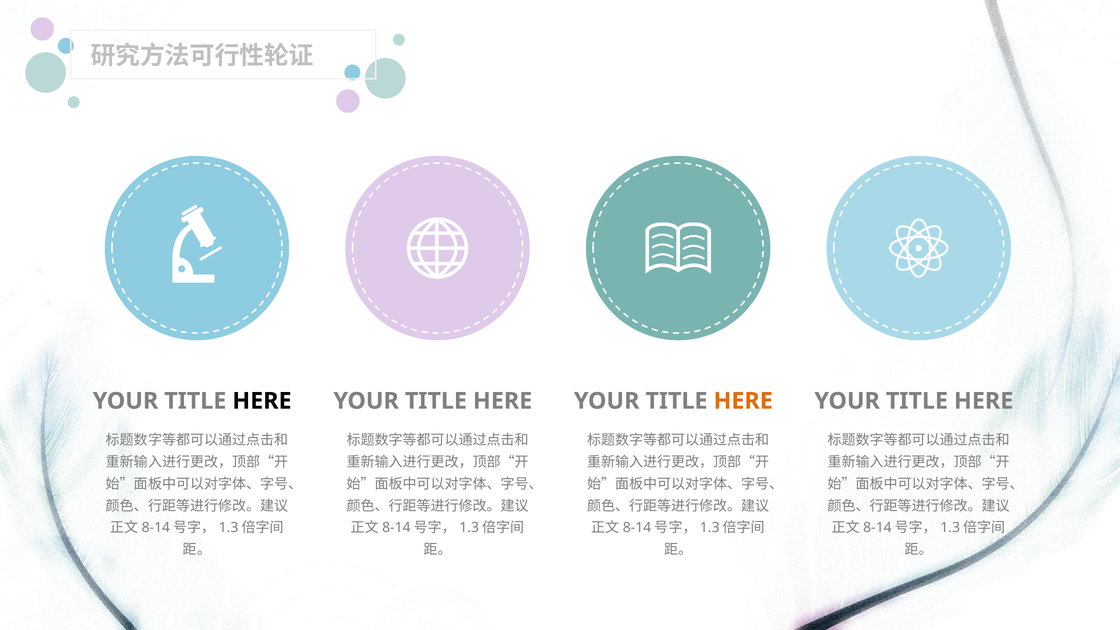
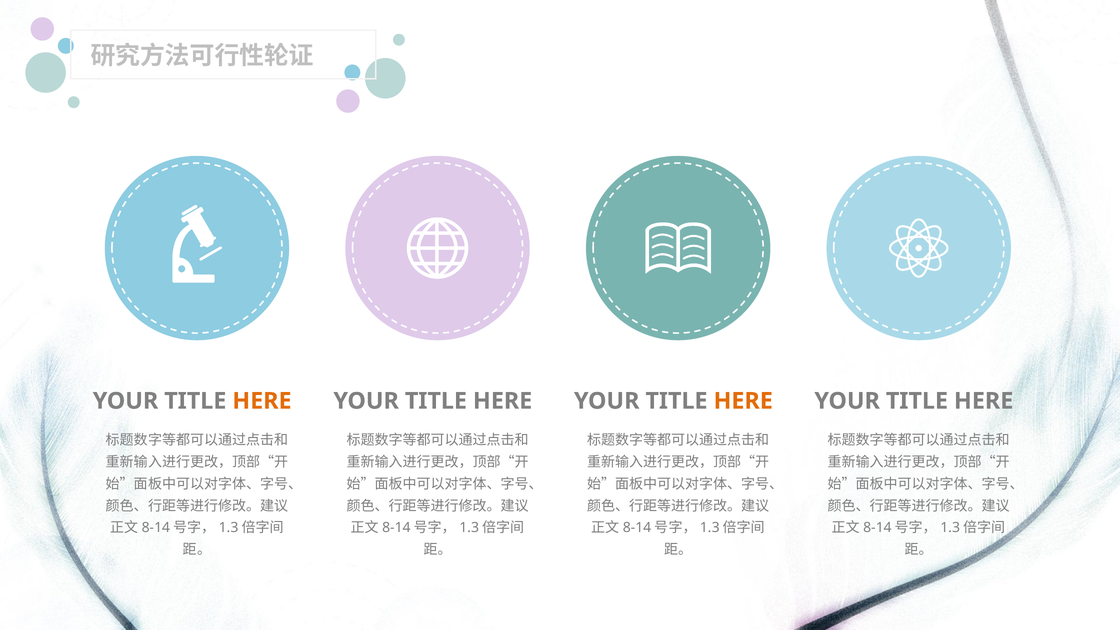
HERE colour: black -> orange (262, 401)
